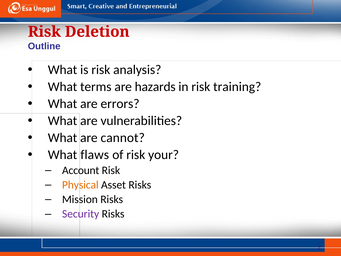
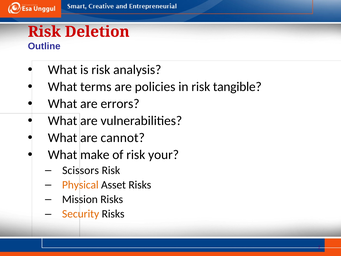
hazards: hazards -> policies (155, 87)
training: training -> tangible (237, 87)
flaws: flaws -> make (95, 155)
Account: Account -> Scissors (81, 170)
Security colour: purple -> orange (81, 214)
